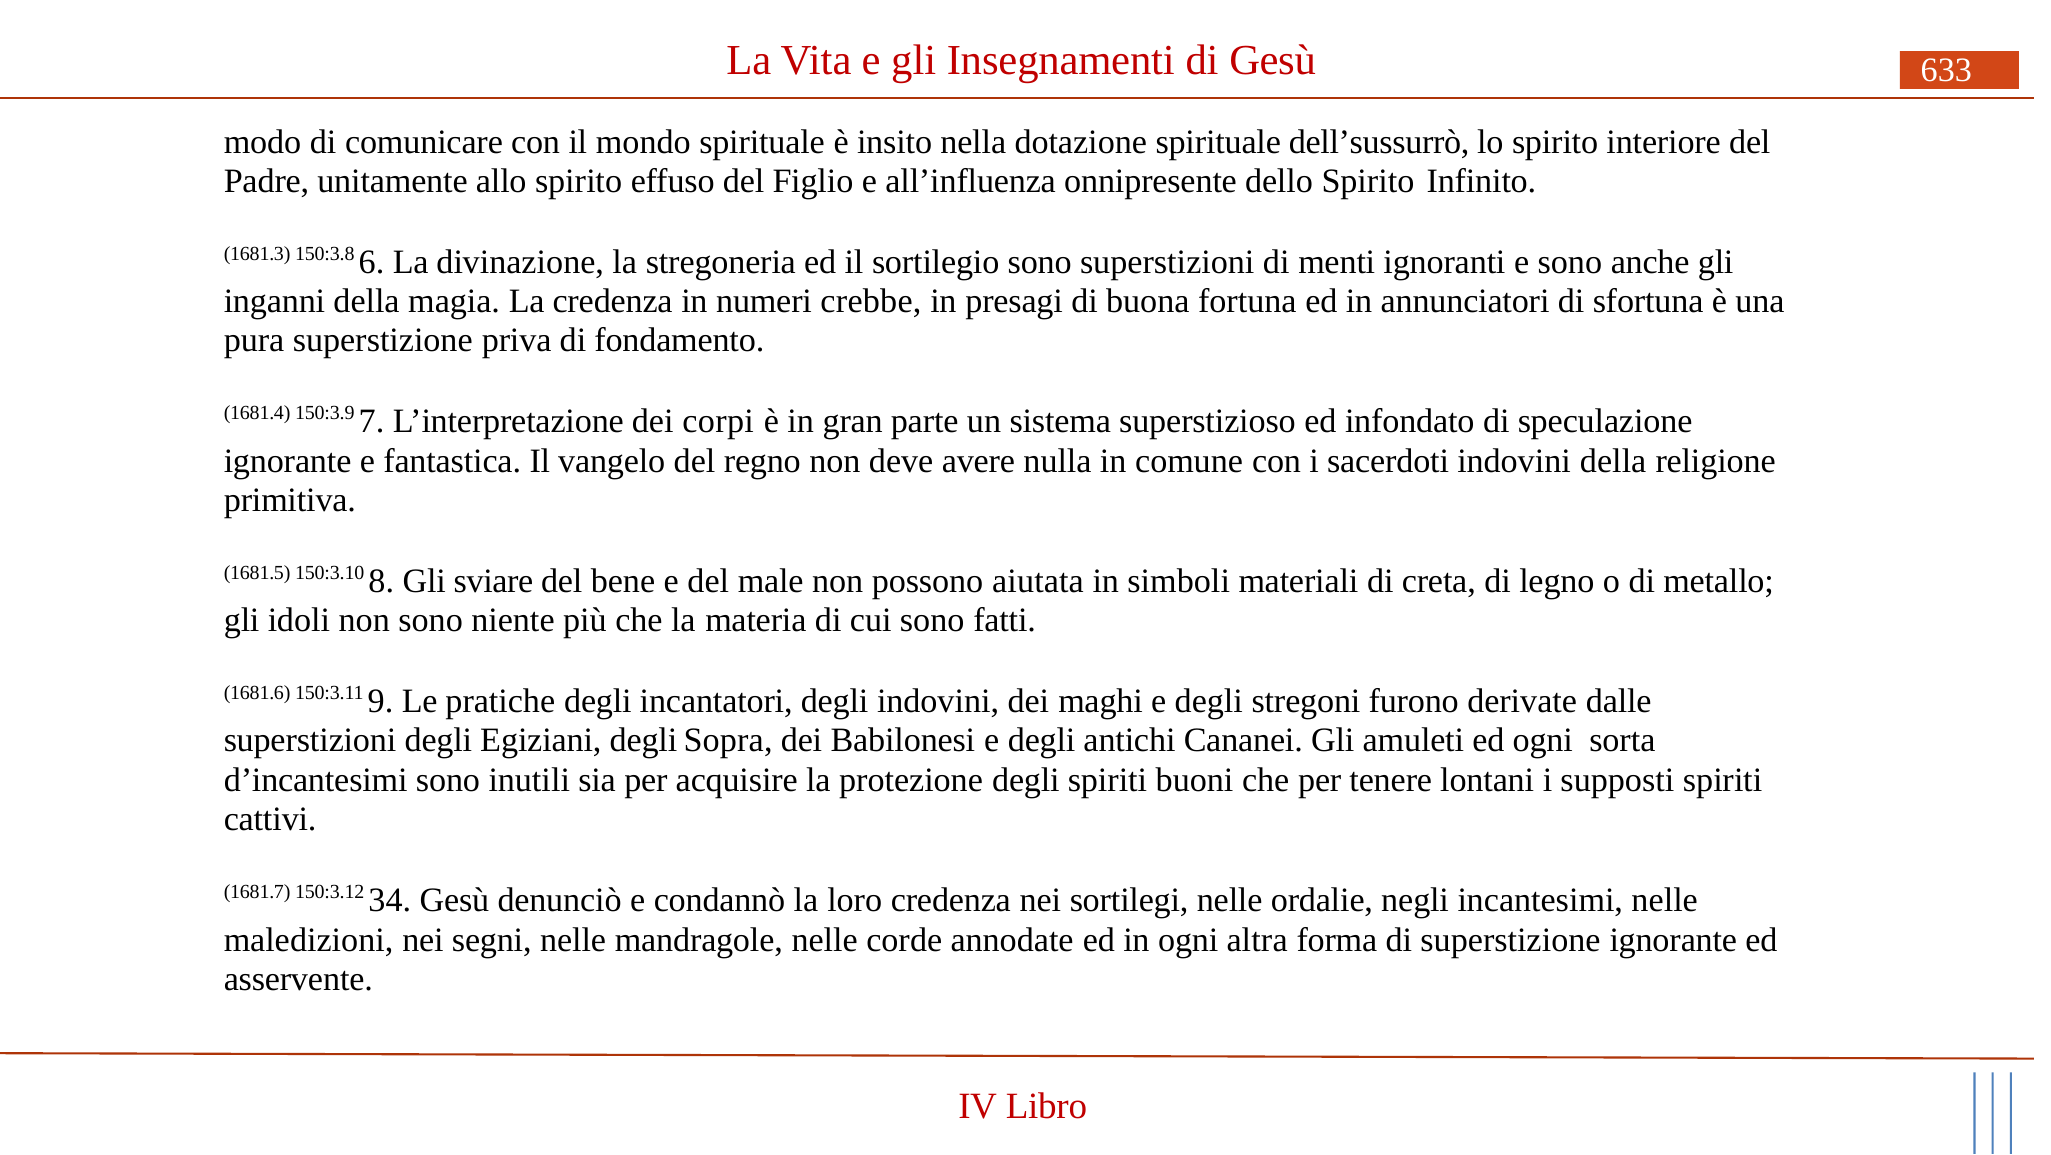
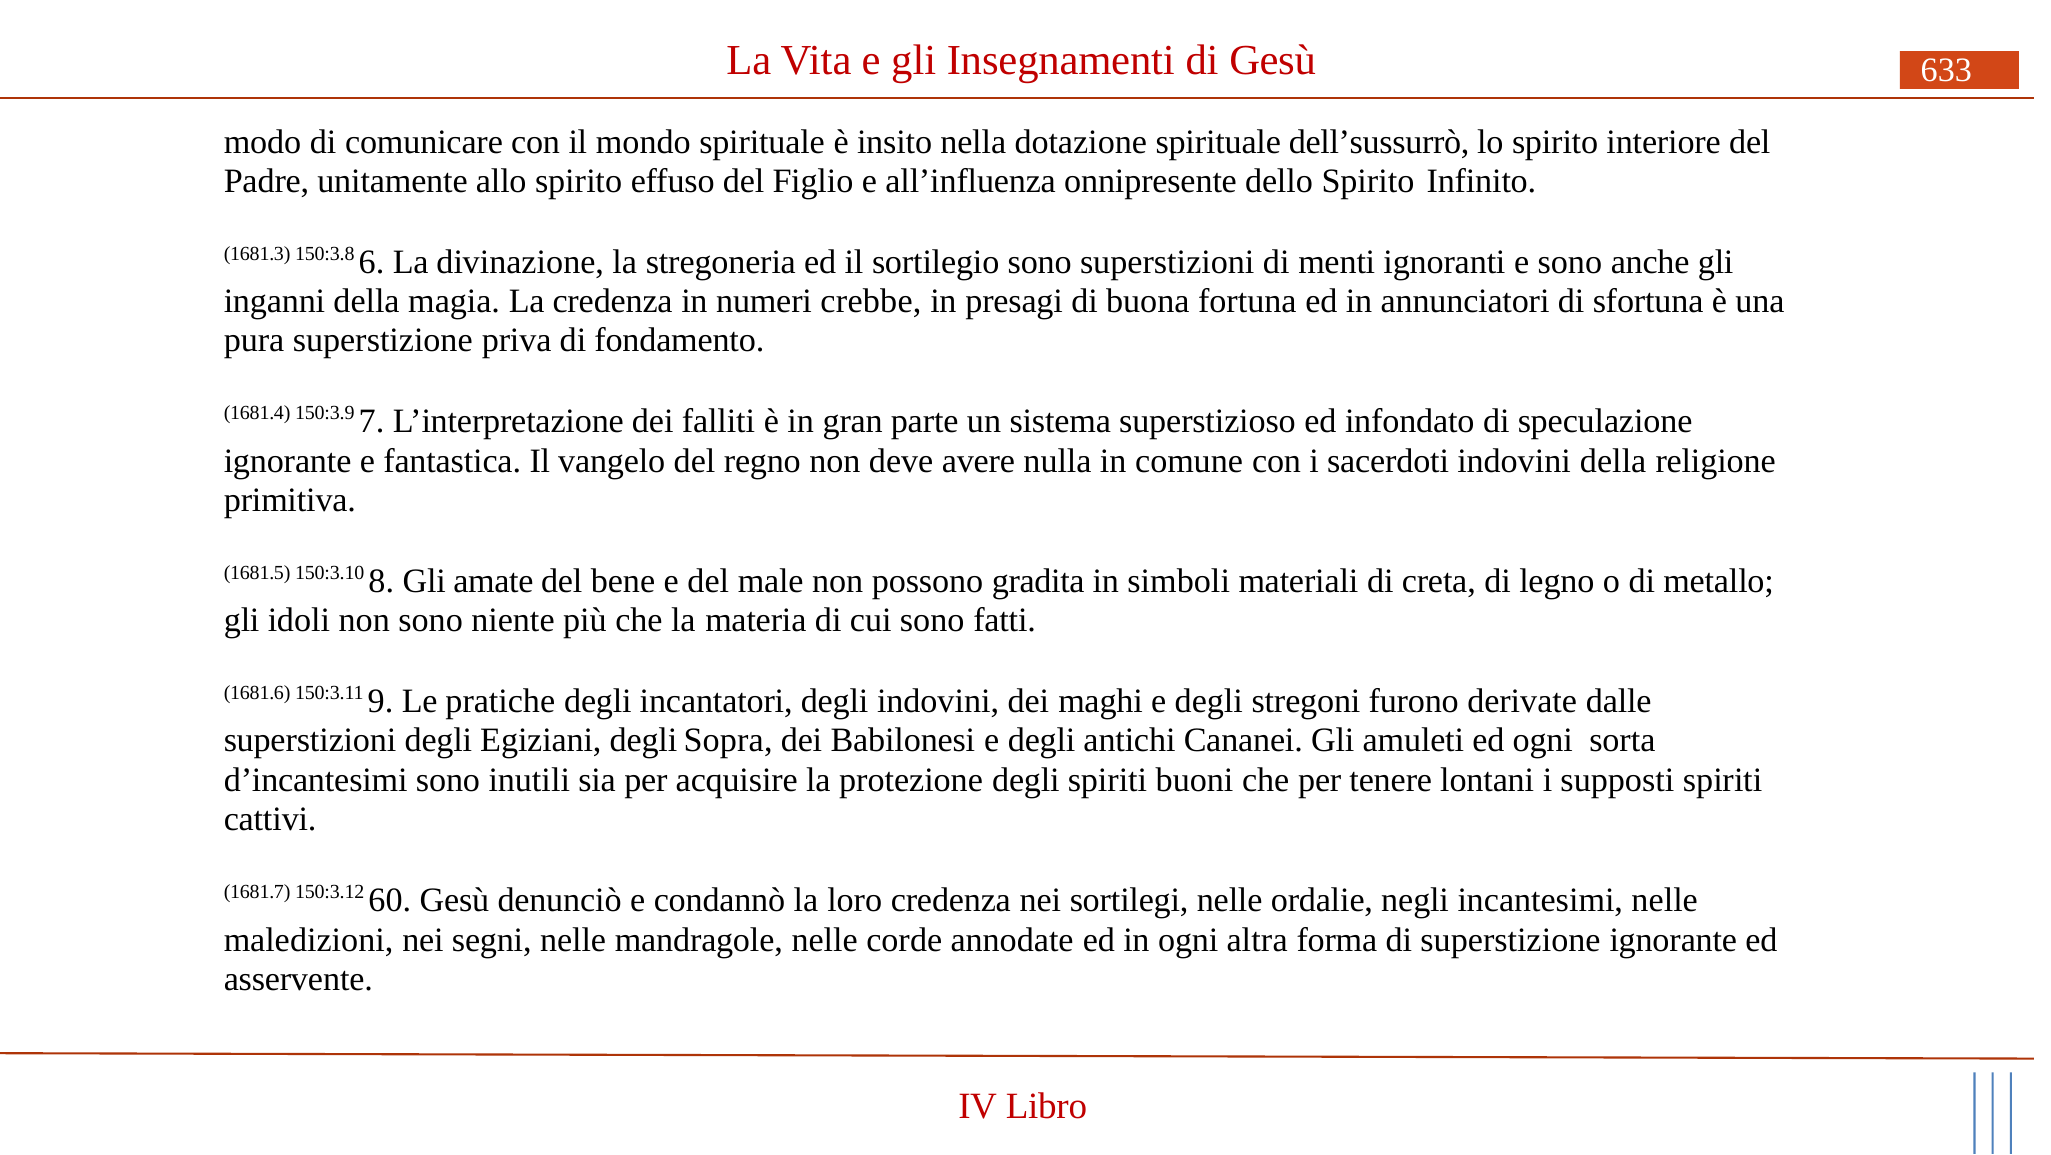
corpi: corpi -> falliti (718, 422)
sviare: sviare -> amate (493, 581)
aiutata: aiutata -> gradita (1038, 581)
34: 34 -> 60 (390, 901)
